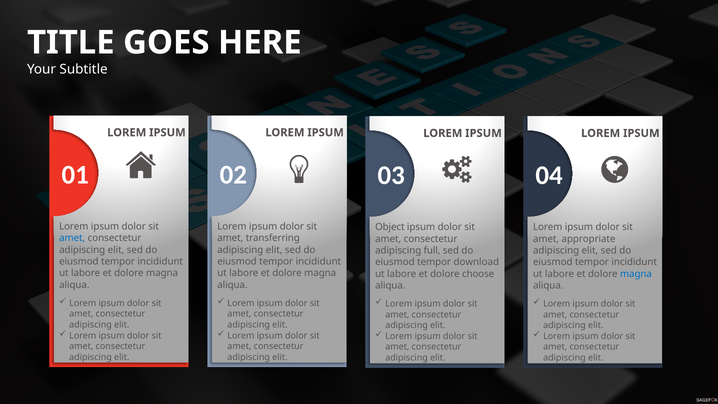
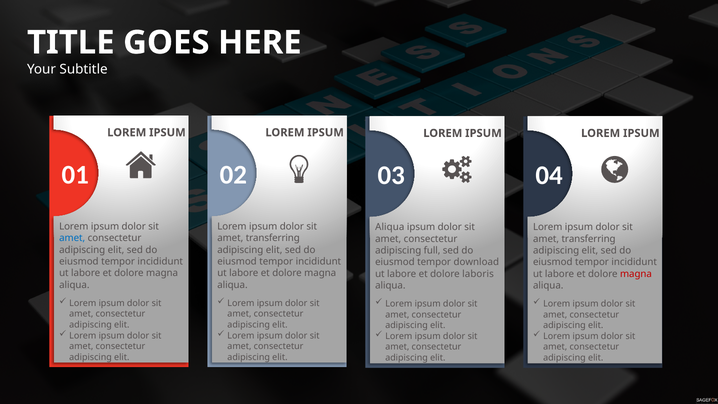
Object: Object -> Aliqua (390, 227)
appropriate: appropriate -> transferring (589, 239)
choose: choose -> laboris (478, 274)
magna colour: blue -> red (636, 274)
